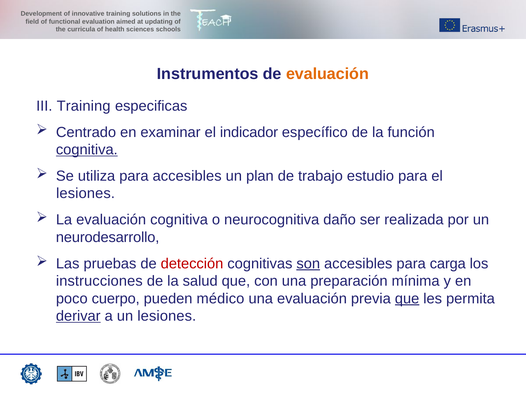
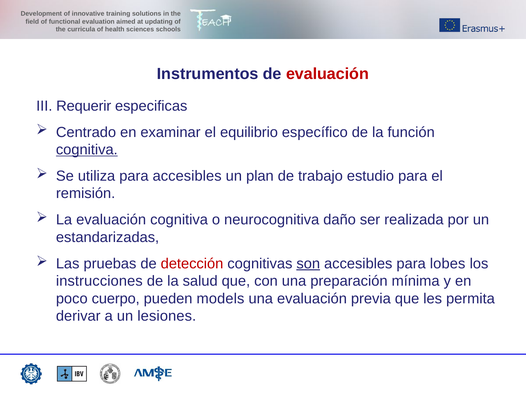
evaluación colour: orange -> red (327, 74)
III Training: Training -> Requerir (84, 106)
indicador: indicador -> equilibrio (249, 132)
lesiones: lesiones -> remisión (86, 194)
neurodesarrollo: neurodesarrollo -> estandarizadas (108, 238)
carga: carga -> lobes (448, 264)
médico: médico -> models (220, 299)
que underline: present -> none (407, 299)
derivar underline: present -> none (78, 317)
